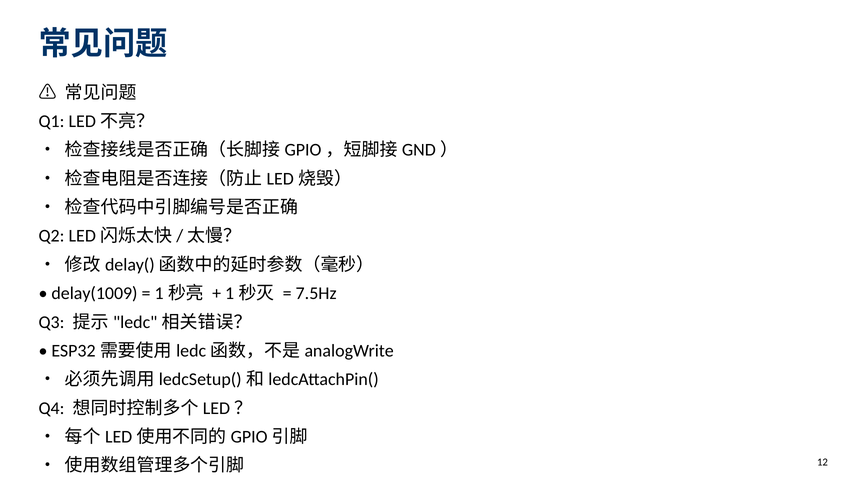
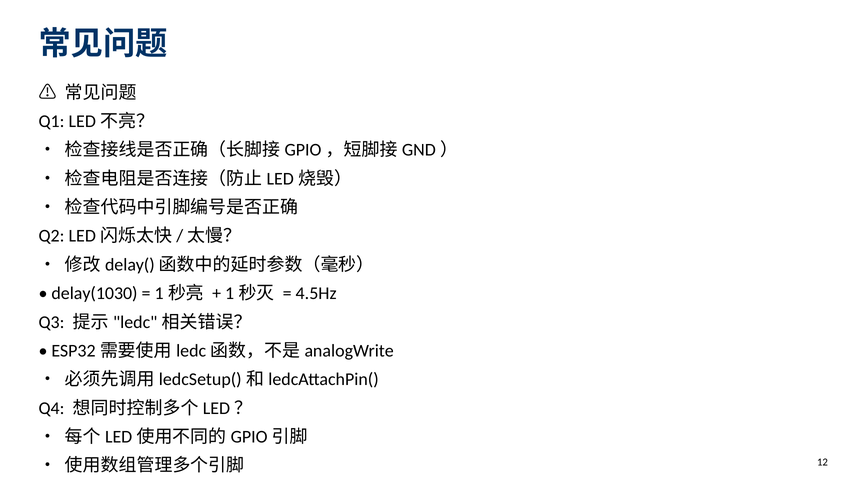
delay(1009: delay(1009 -> delay(1030 (95, 293)
7.5Hz: 7.5Hz -> 4.5Hz (316, 293)
